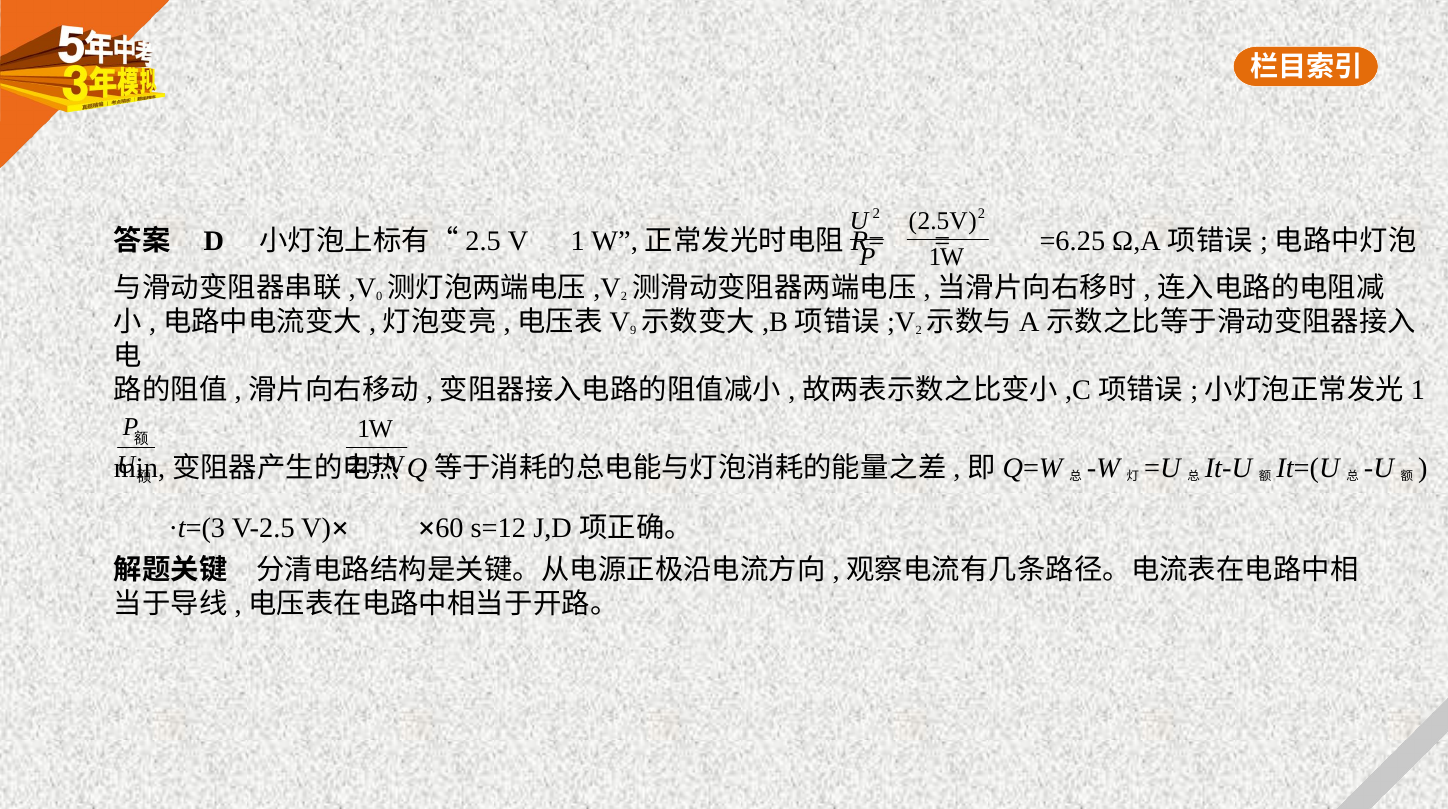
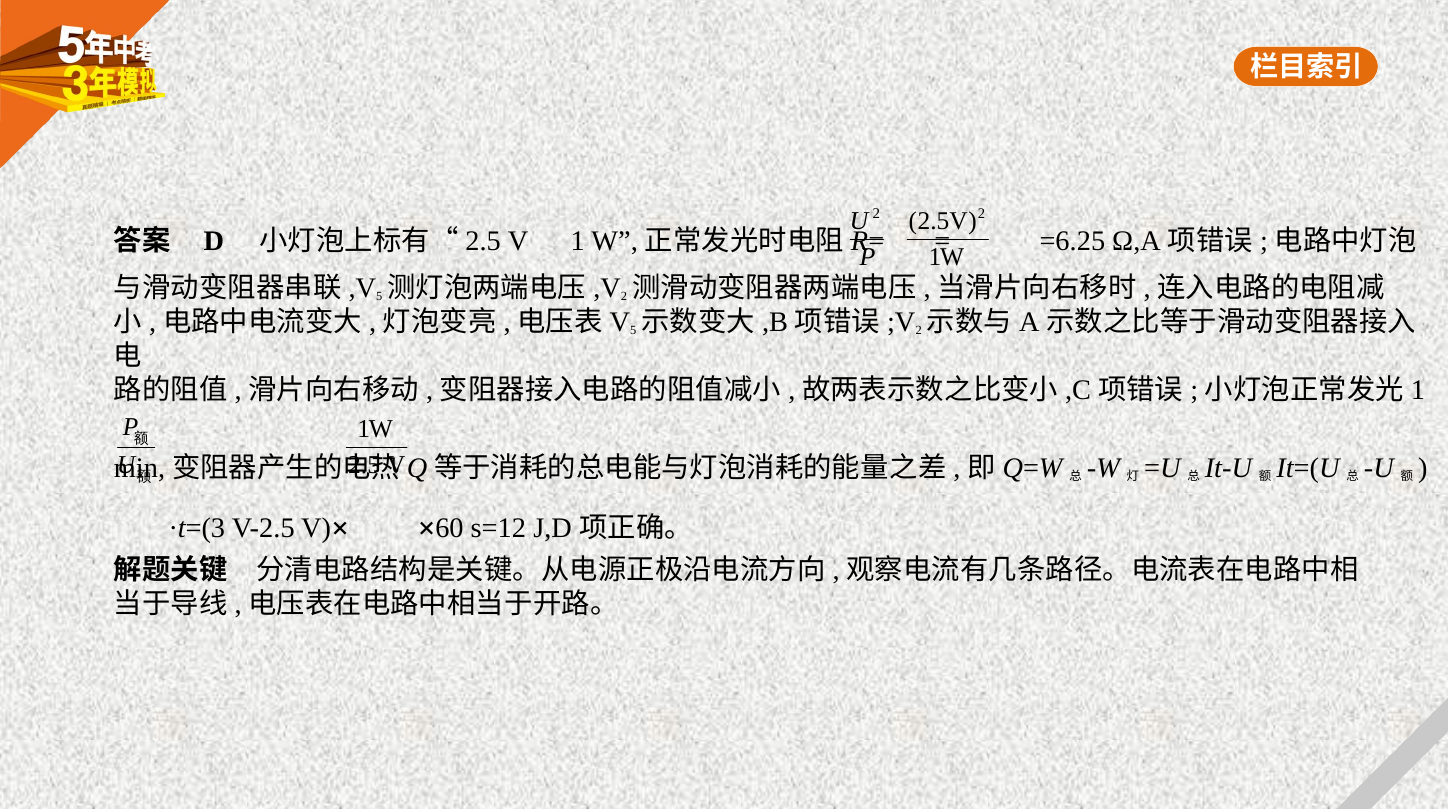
0: 0 -> 5 (379, 297)
9: 9 -> 5 (633, 331)
